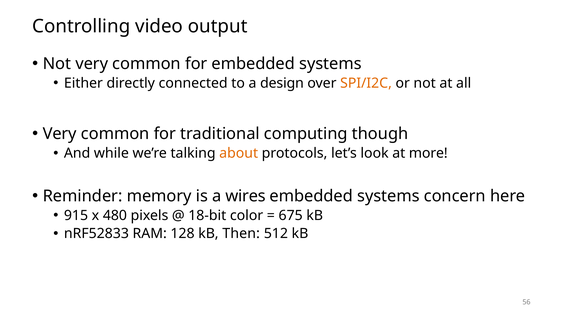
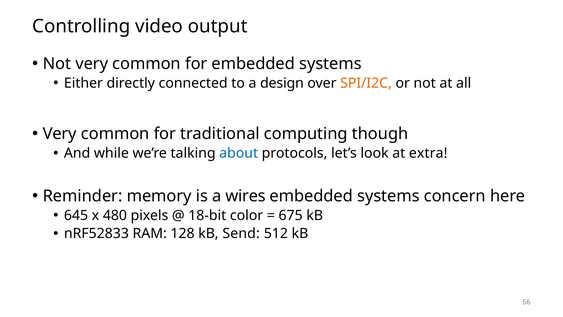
about colour: orange -> blue (239, 153)
more: more -> extra (428, 153)
915: 915 -> 645 (76, 215)
Then: Then -> Send (241, 233)
